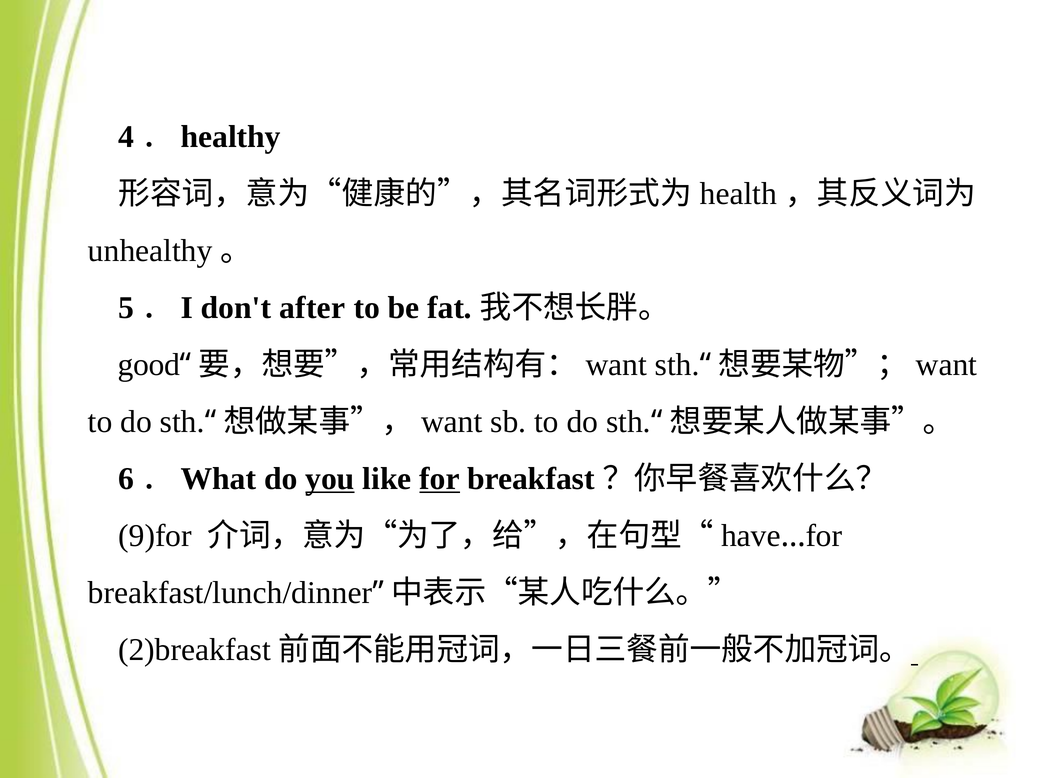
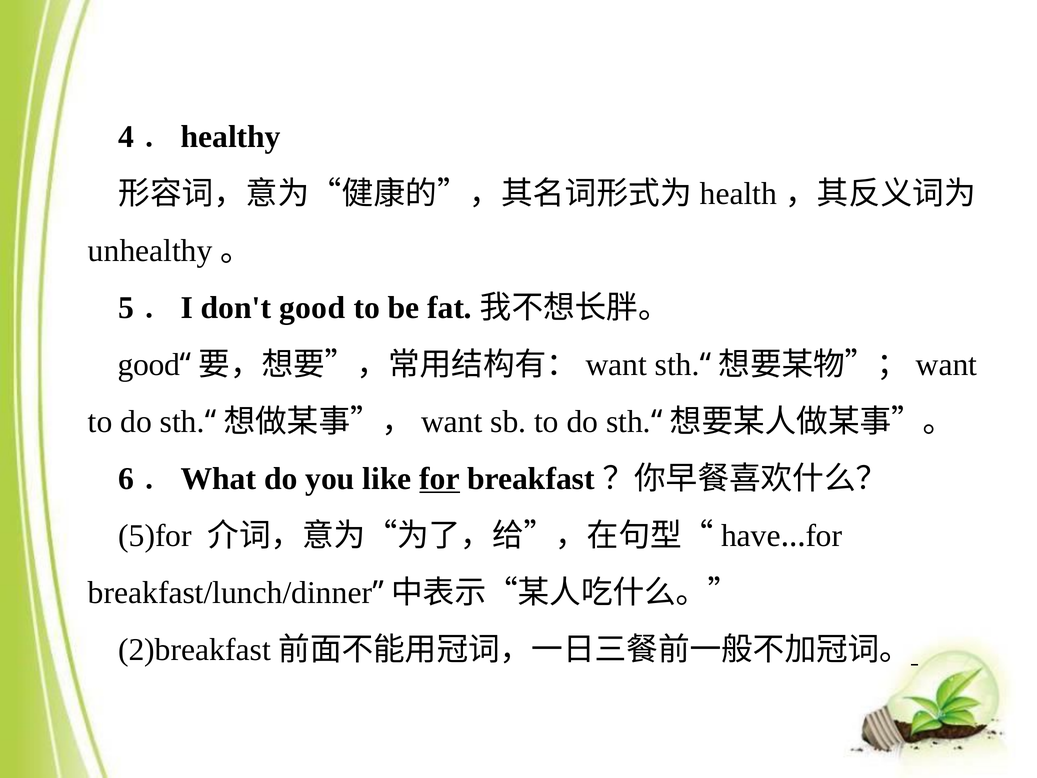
don't after: after -> good (312, 308)
you underline: present -> none (330, 478)
9)for: 9)for -> 5)for (155, 535)
